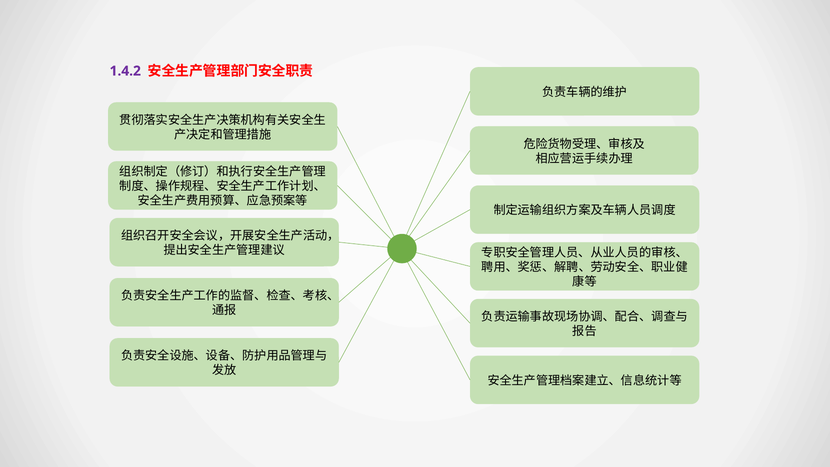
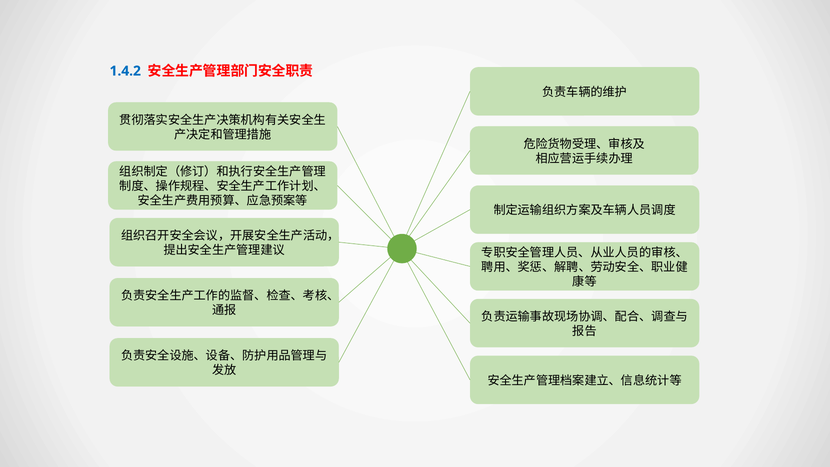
1.4.2 colour: purple -> blue (125, 71)
